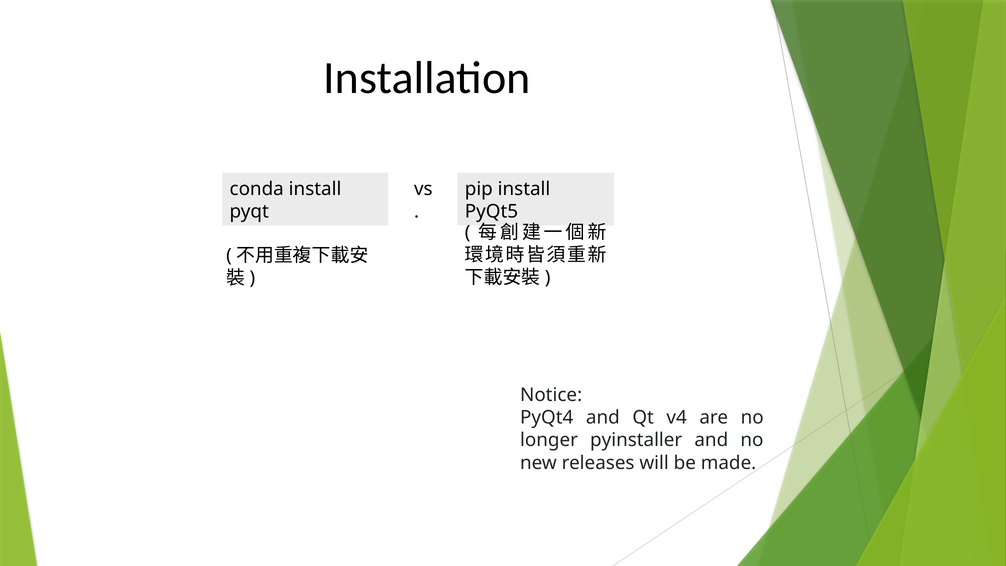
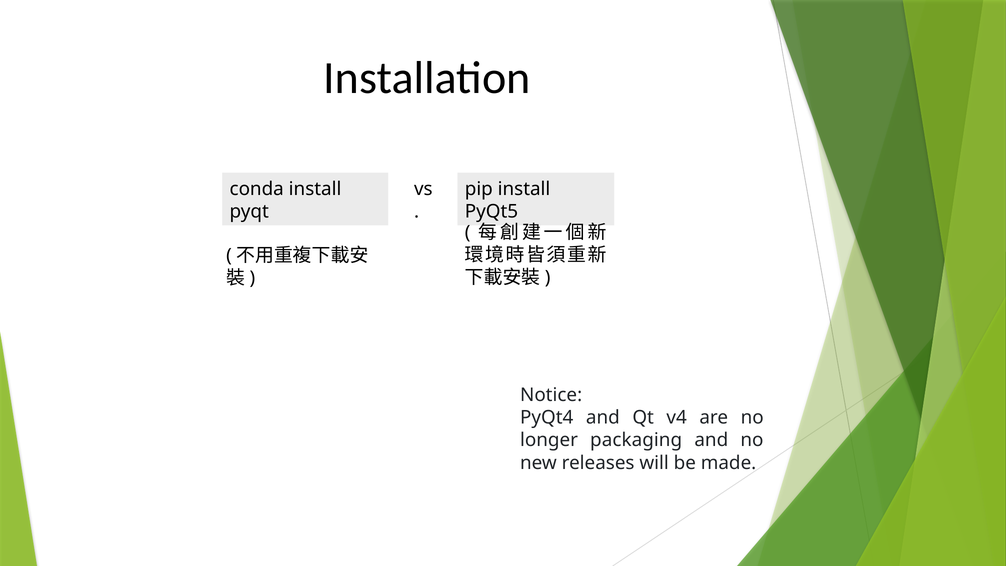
pyinstaller: pyinstaller -> packaging (636, 440)
